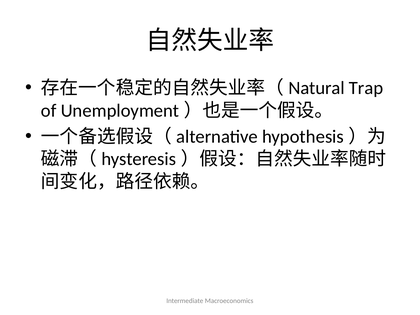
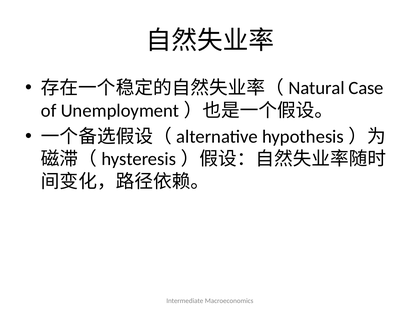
Trap: Trap -> Case (366, 88)
